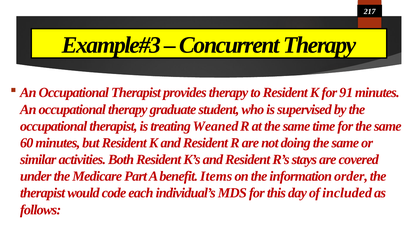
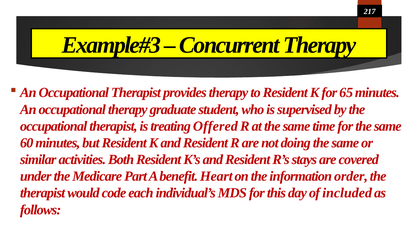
91: 91 -> 65 (346, 93)
Weaned: Weaned -> Offered (215, 126)
Items: Items -> Heart (216, 176)
